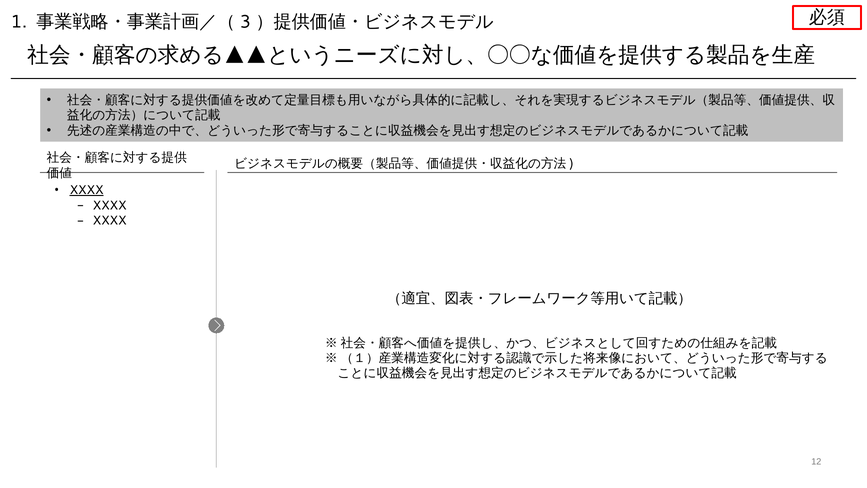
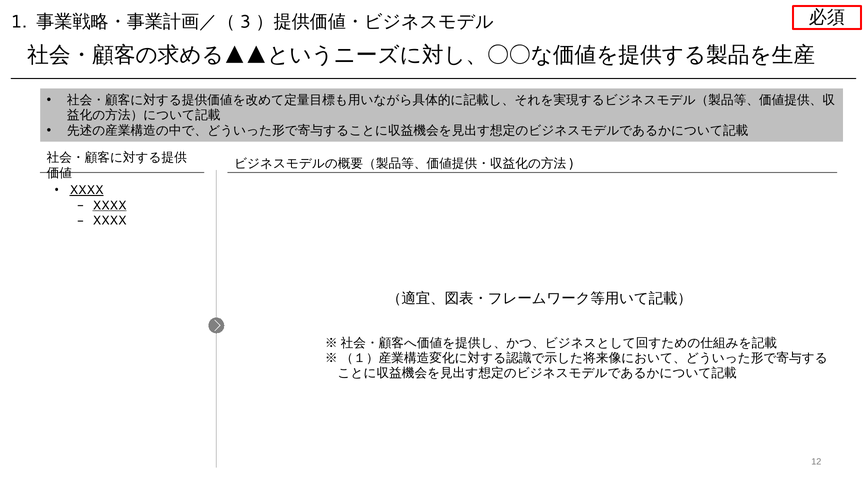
XXXX underline: none -> present (110, 205)
